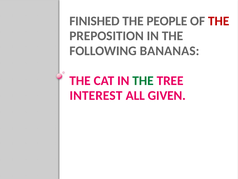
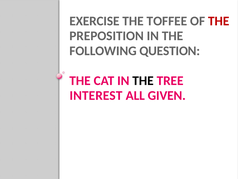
FINISHED: FINISHED -> EXERCISE (94, 21)
PEOPLE: PEOPLE -> TOFFEE (167, 21)
BANANAS: BANANAS -> QUESTION (170, 51)
THE colour: green -> black (143, 80)
